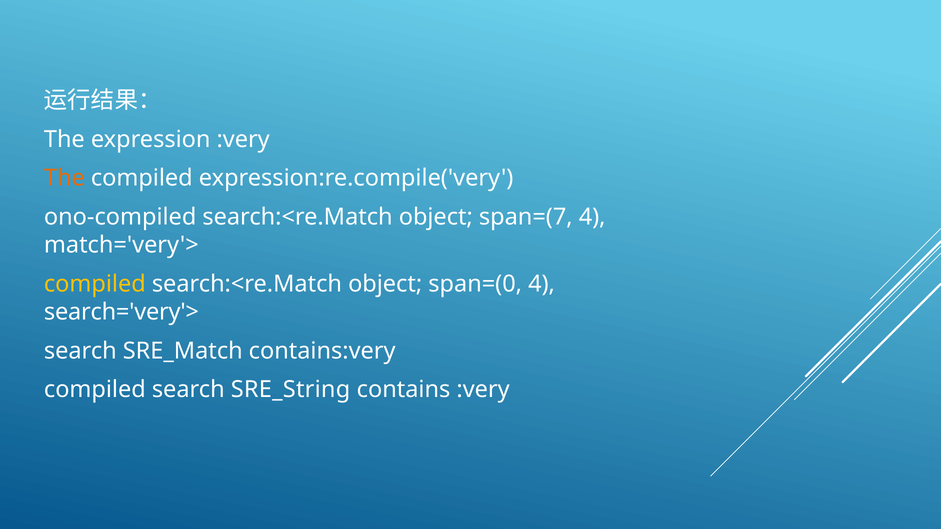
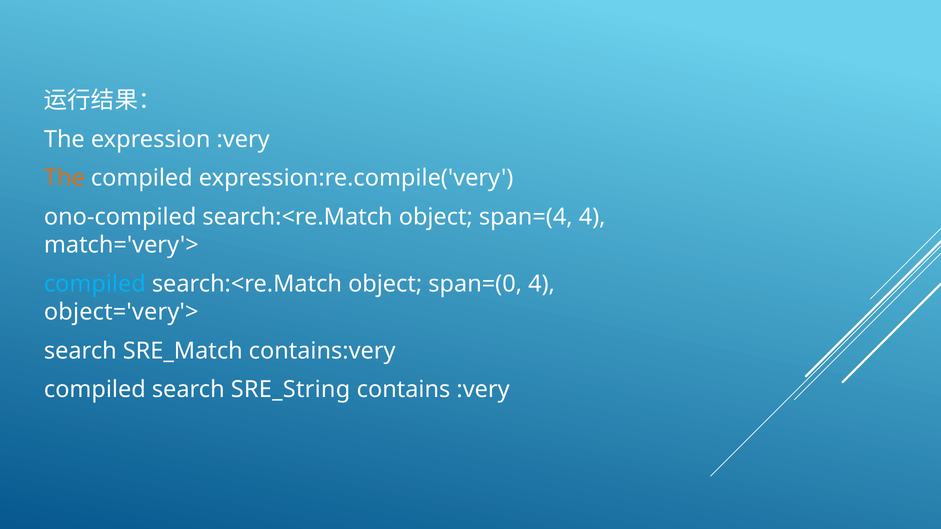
span=(7: span=(7 -> span=(4 (526, 217)
compiled colour: yellow -> light blue (95, 284)
search='very'>: search='very'> -> object='very'> (121, 312)
